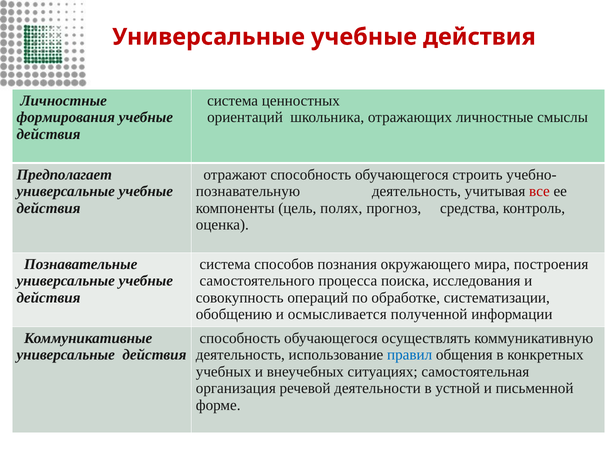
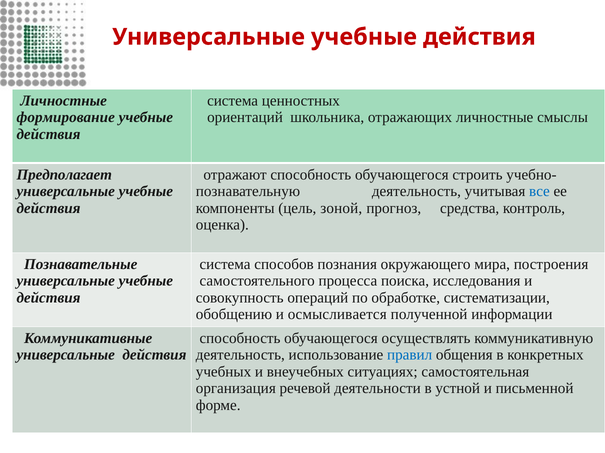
формирования: формирования -> формирование (66, 118)
все colour: red -> blue (539, 192)
полях: полях -> зоной (341, 208)
